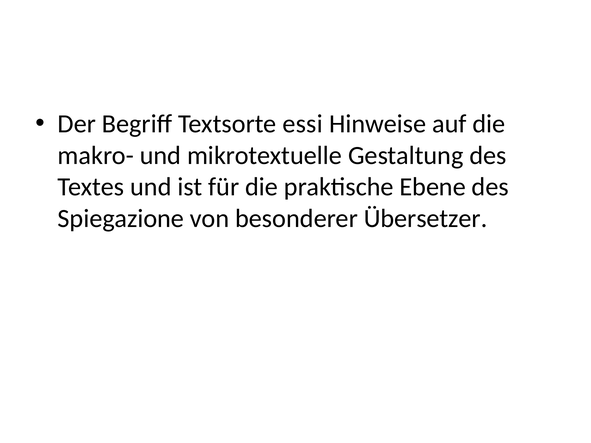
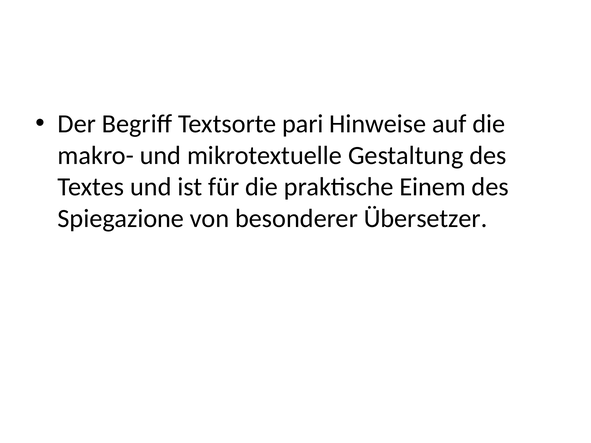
essi: essi -> pari (303, 124)
Ebene: Ebene -> Einem (433, 187)
